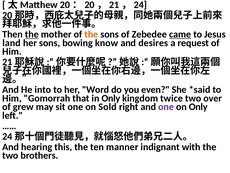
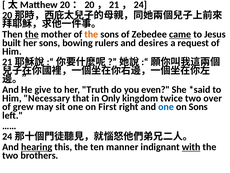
land: land -> built (12, 43)
know: know -> rulers (107, 43)
into: into -> give (43, 89)
Word: Word -> Truth (96, 89)
Gomorrah: Gomorrah -> Necessary (47, 98)
Sold: Sold -> First (108, 107)
one colour: purple -> blue (166, 107)
on Only: Only -> Sons (198, 107)
hearing underline: none -> present (37, 147)
with underline: none -> present (191, 147)
